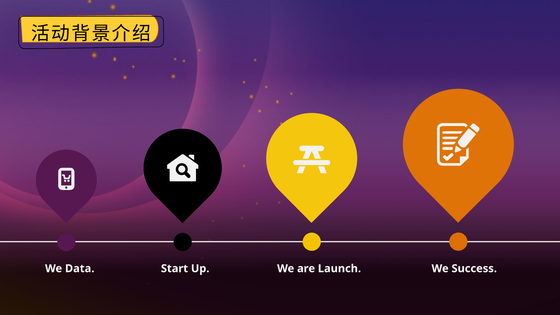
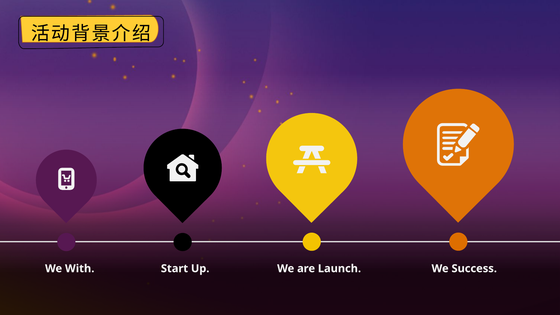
Data: Data -> With (80, 269)
